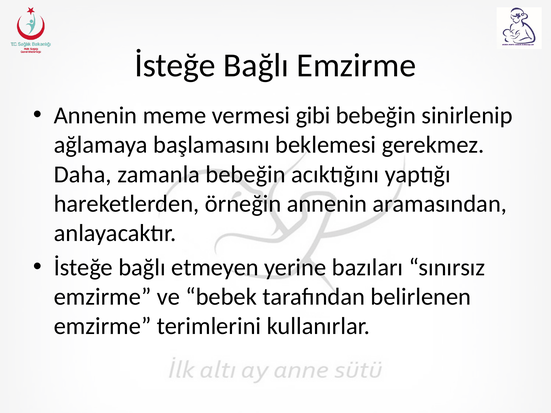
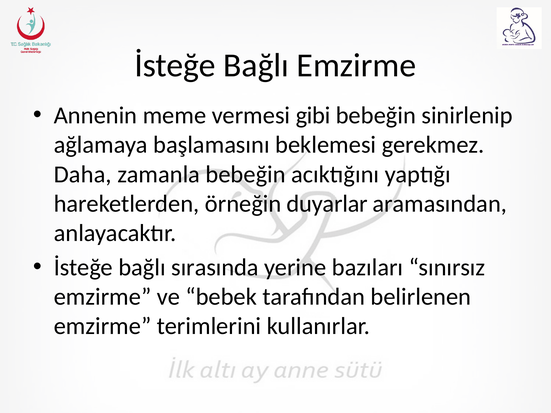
örneğin annenin: annenin -> duyarlar (327, 204)
etmeyen: etmeyen -> sırasında (215, 267)
